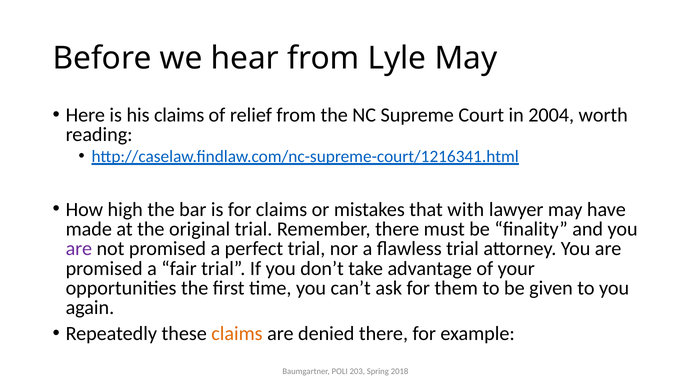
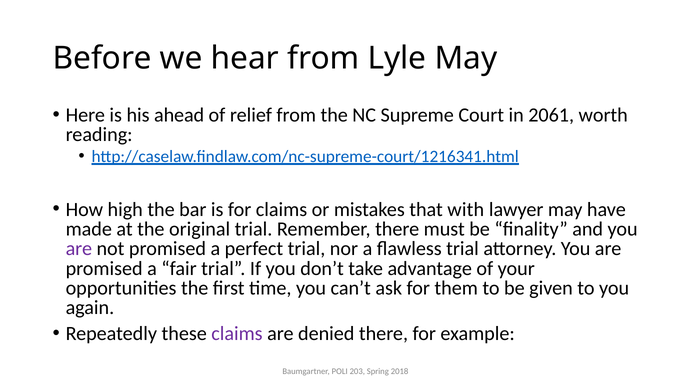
his claims: claims -> ahead (179, 115)
2004: 2004 -> 2061 (551, 115)
claims colour: orange -> purple (237, 333)
